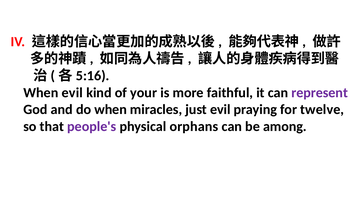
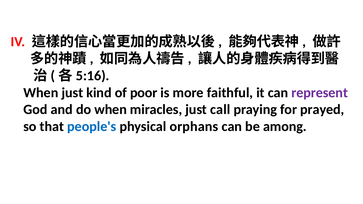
When evil: evil -> just (72, 93)
your: your -> poor (144, 93)
just evil: evil -> call (220, 110)
twelve: twelve -> prayed (322, 110)
people's colour: purple -> blue (92, 127)
